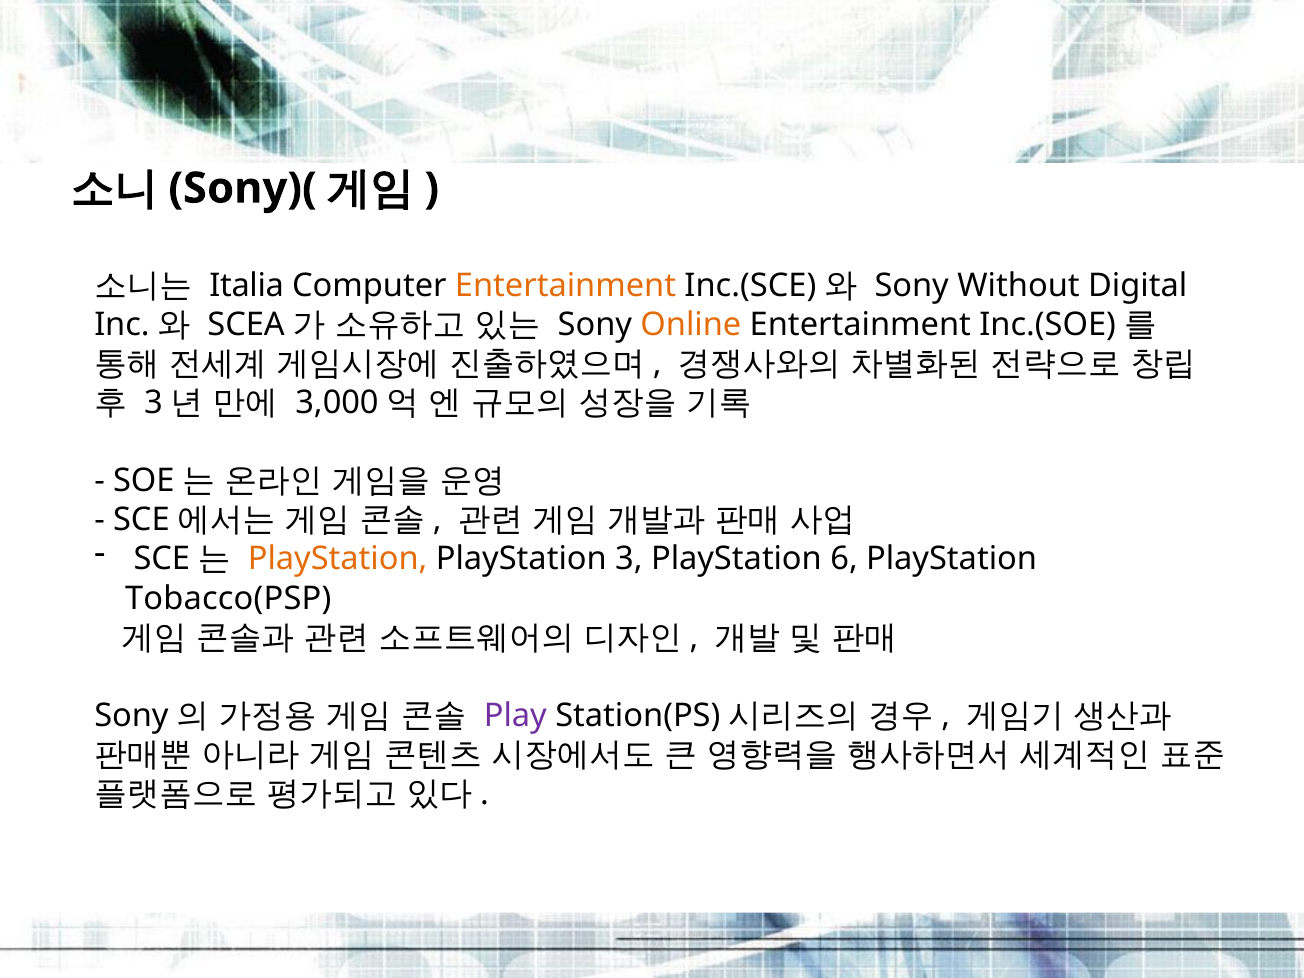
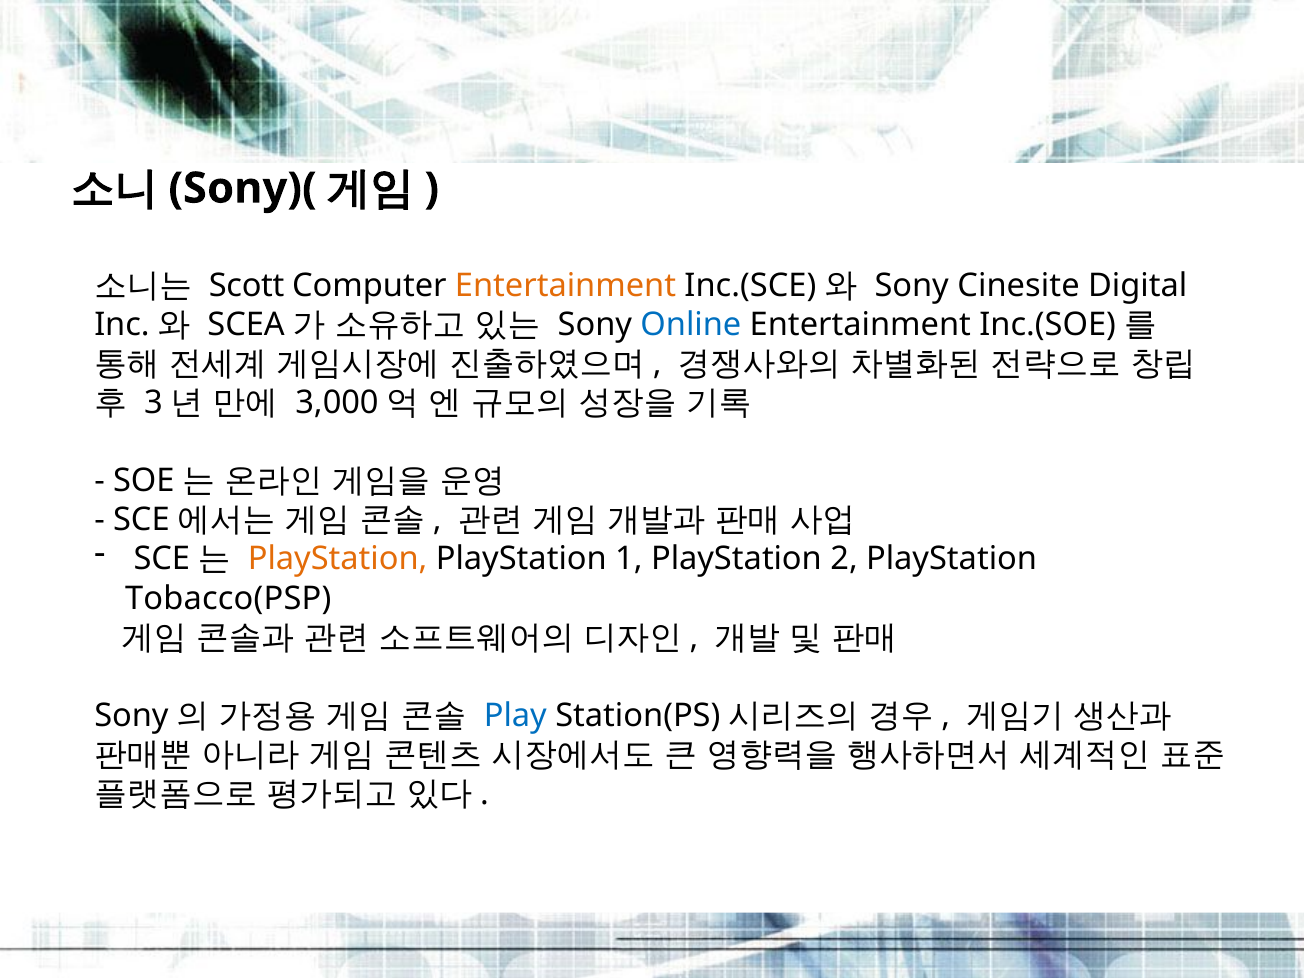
Italia: Italia -> Scott (247, 285)
Without: Without -> Cinesite (1018, 285)
Online colour: orange -> blue (691, 324)
3: 3 -> 1 (629, 559)
6: 6 -> 2 (844, 559)
Play colour: purple -> blue (515, 716)
